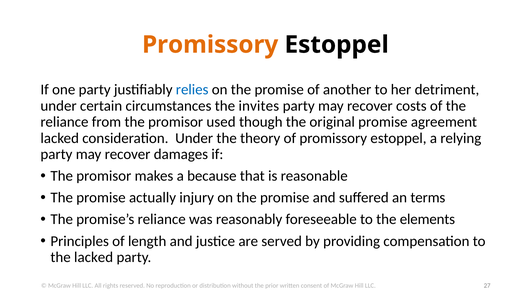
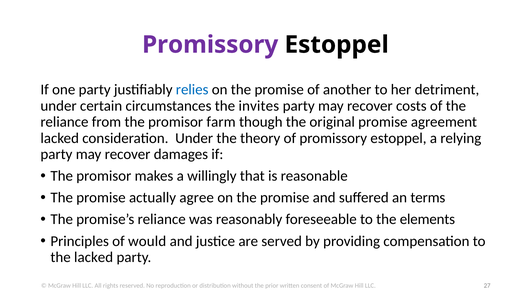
Promissory colour: orange -> purple (210, 45)
used: used -> farm (221, 122)
because: because -> willingly (212, 176)
injury: injury -> agree (197, 197)
length: length -> would (147, 241)
